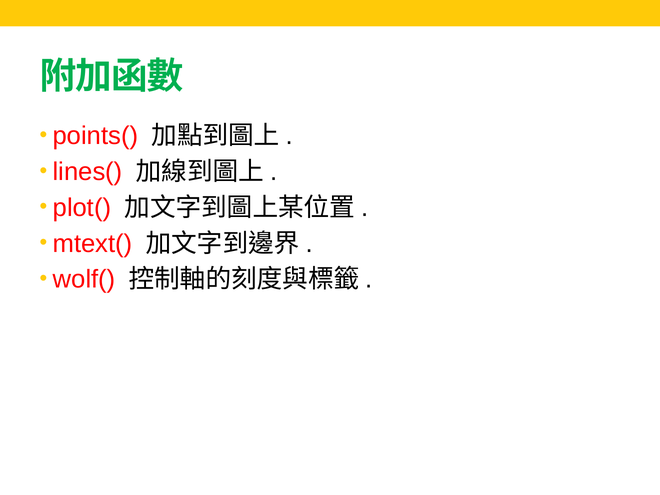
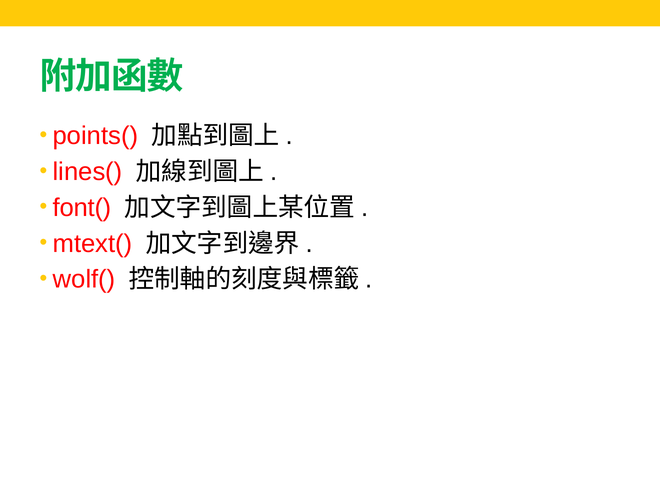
plot(: plot( -> font( (82, 208)
